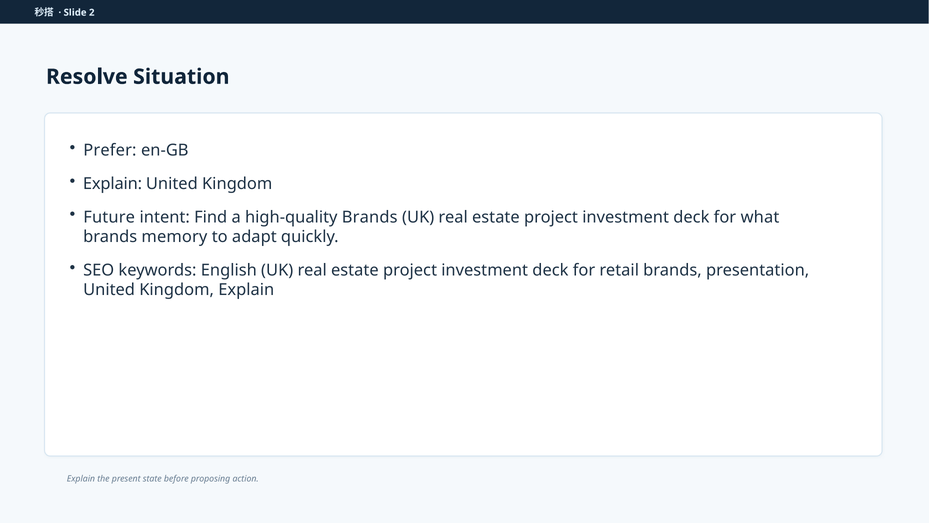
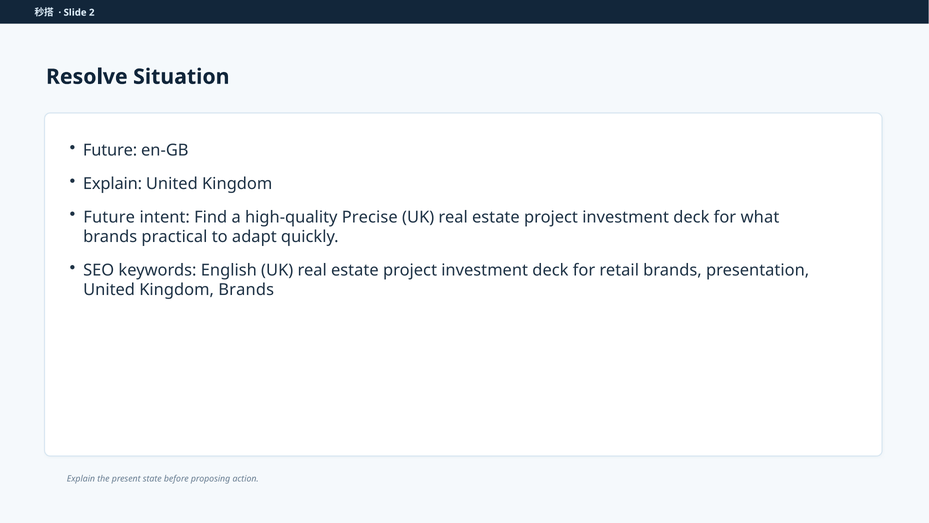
Prefer: Prefer -> Future (110, 150)
high-quality Brands: Brands -> Precise (370, 217)
memory: memory -> practical (174, 237)
Kingdom Explain: Explain -> Brands (246, 290)
